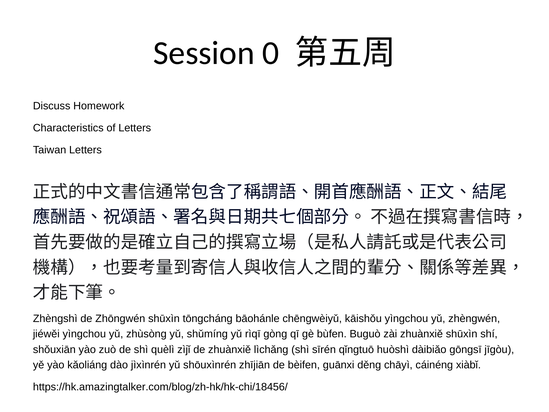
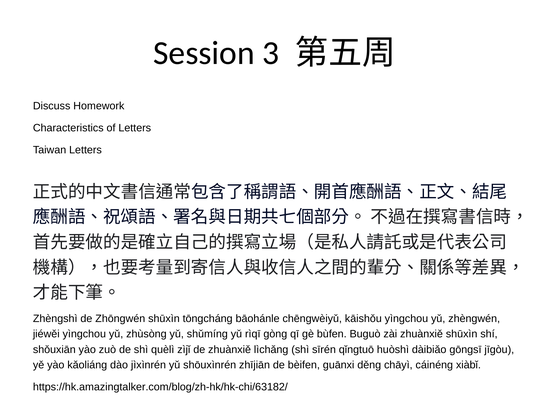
0: 0 -> 3 (271, 53)
https://hk.amazingtalker.com/blog/zh-hk/hk-chi/18456/: https://hk.amazingtalker.com/blog/zh-hk/hk-chi/18456/ -> https://hk.amazingtalker.com/blog/zh-hk/hk-chi/63182/ (160, 387)
